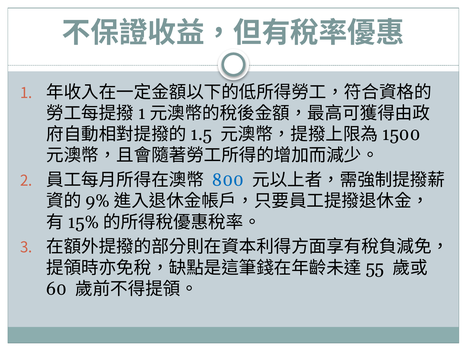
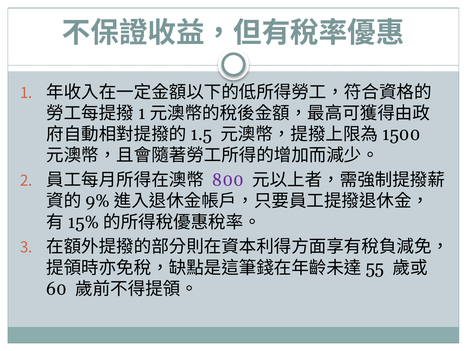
800 colour: blue -> purple (228, 180)
